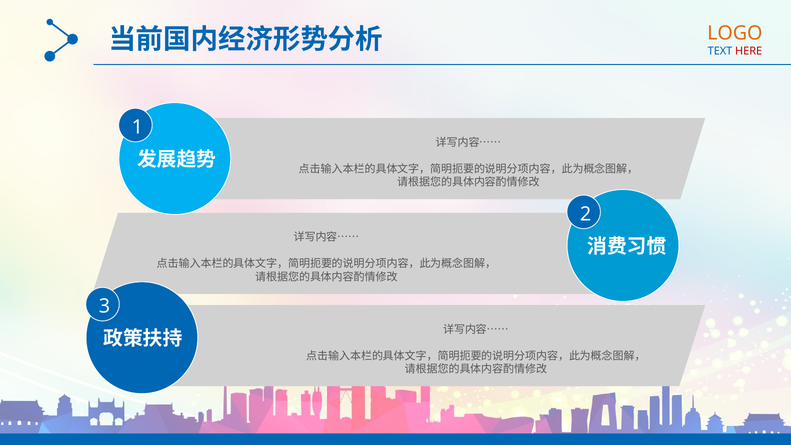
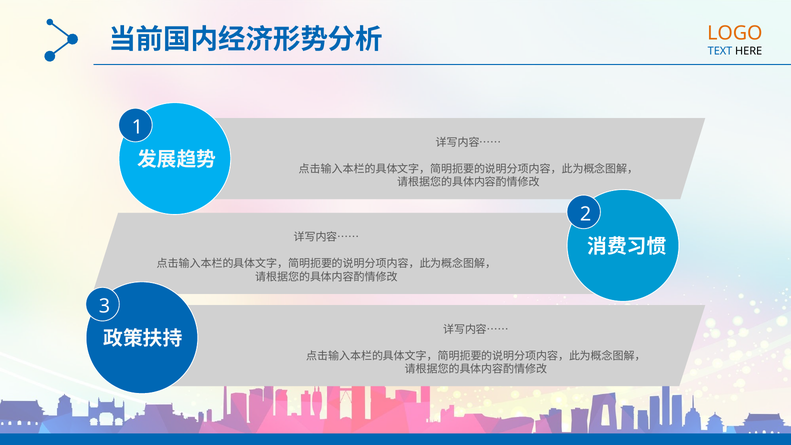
HERE colour: red -> black (749, 51)
